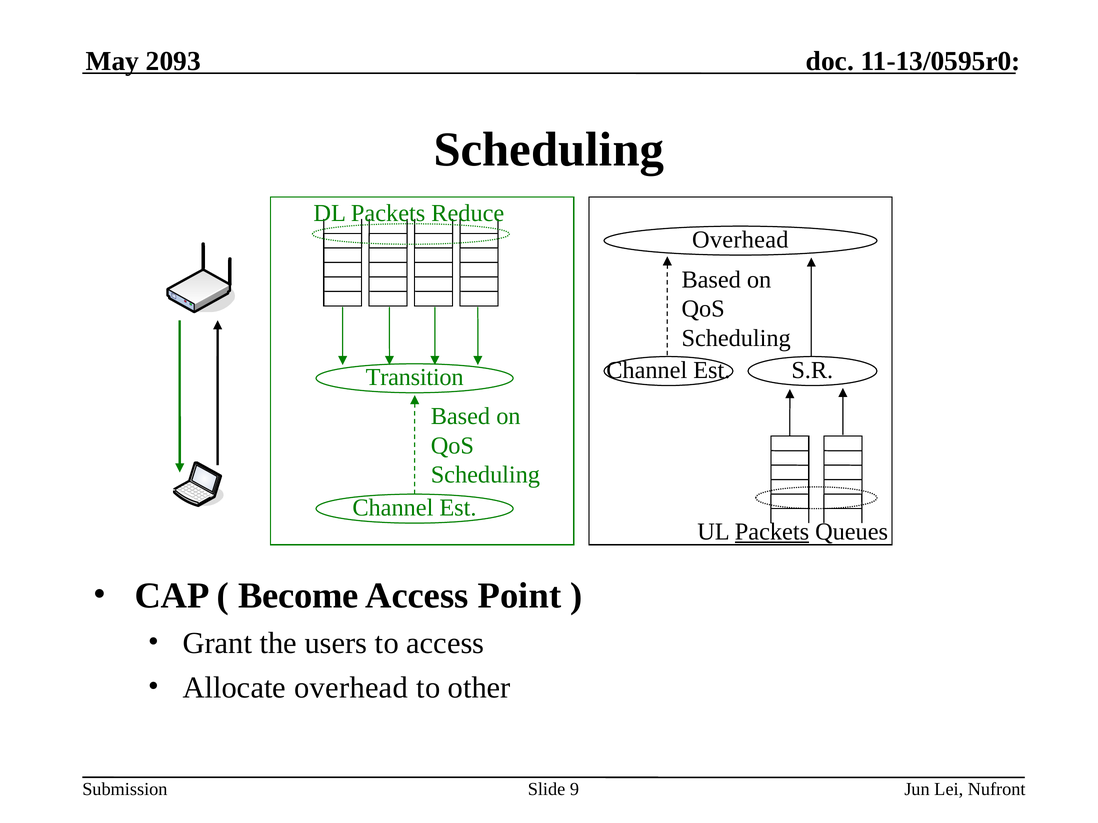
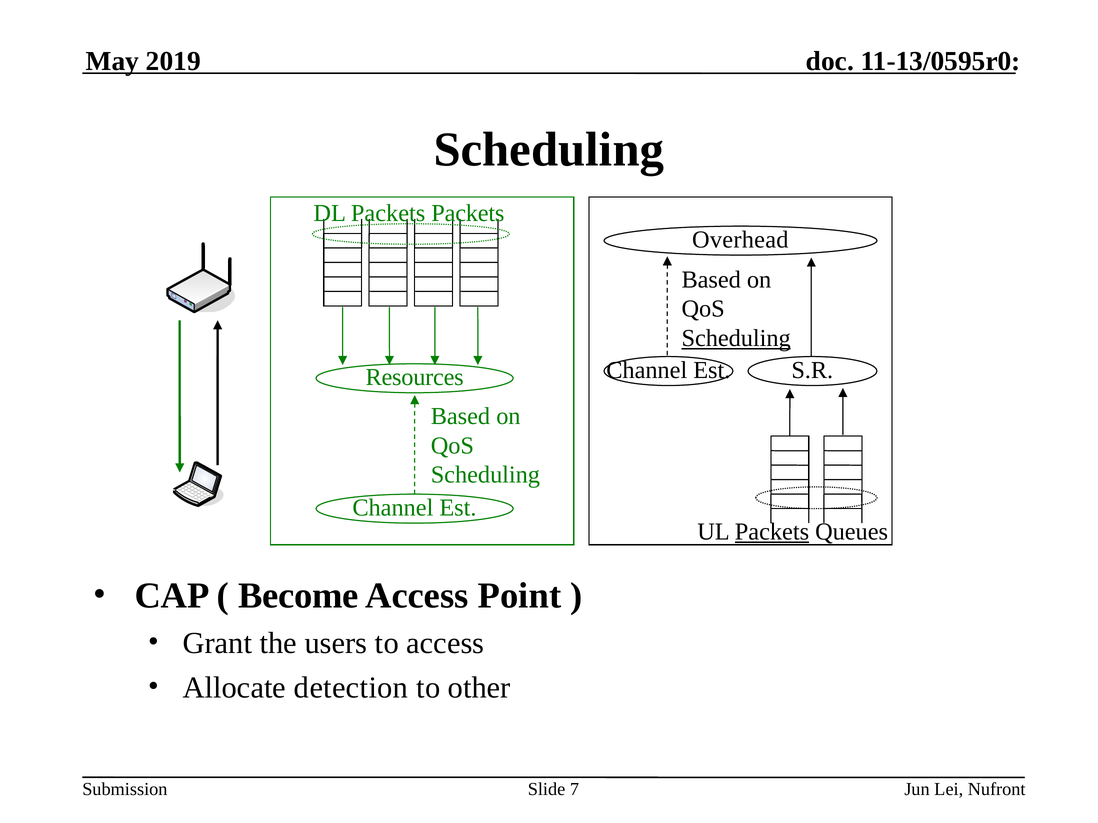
2093: 2093 -> 2019 (173, 61)
Packets Reduce: Reduce -> Packets (468, 213)
Scheduling underline: none -> present (736, 338)
Transition: Transition -> Resources (415, 377)
Allocate overhead: overhead -> detection (351, 688)
9: 9 -> 7 (574, 790)
